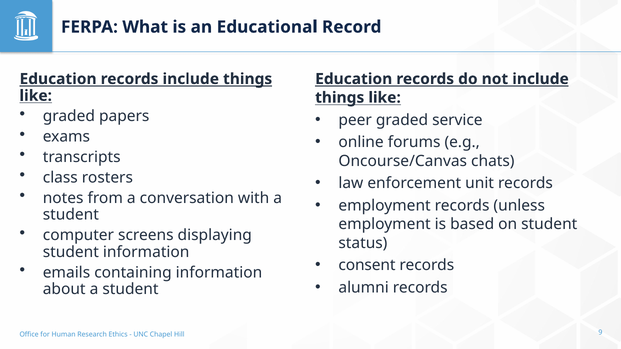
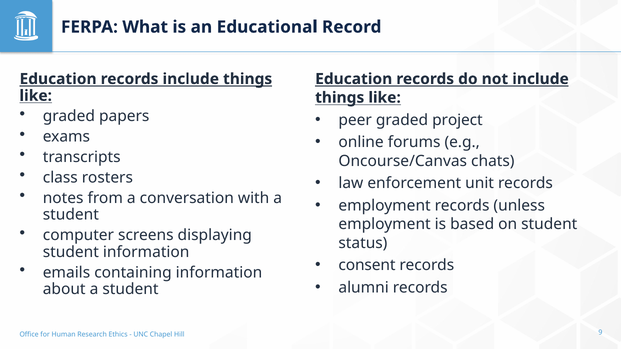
service: service -> project (457, 120)
